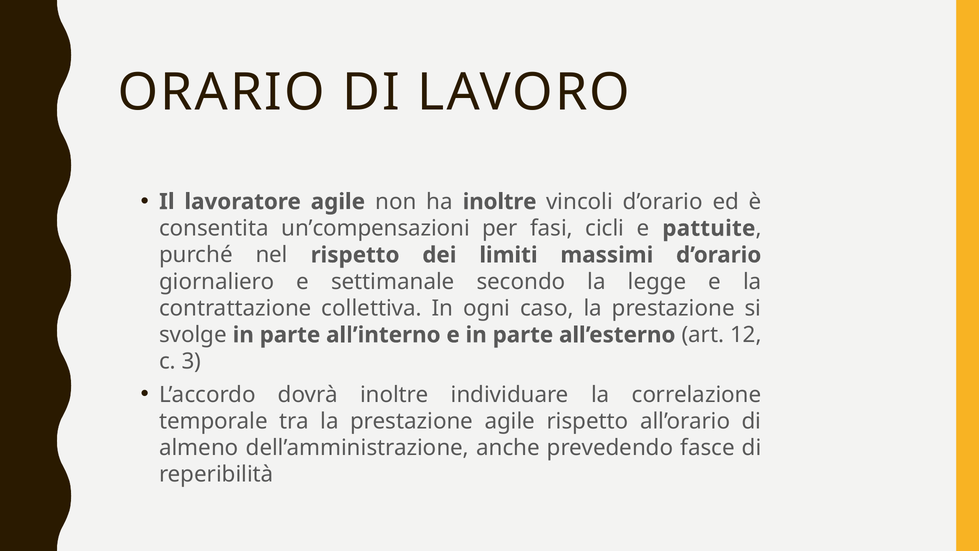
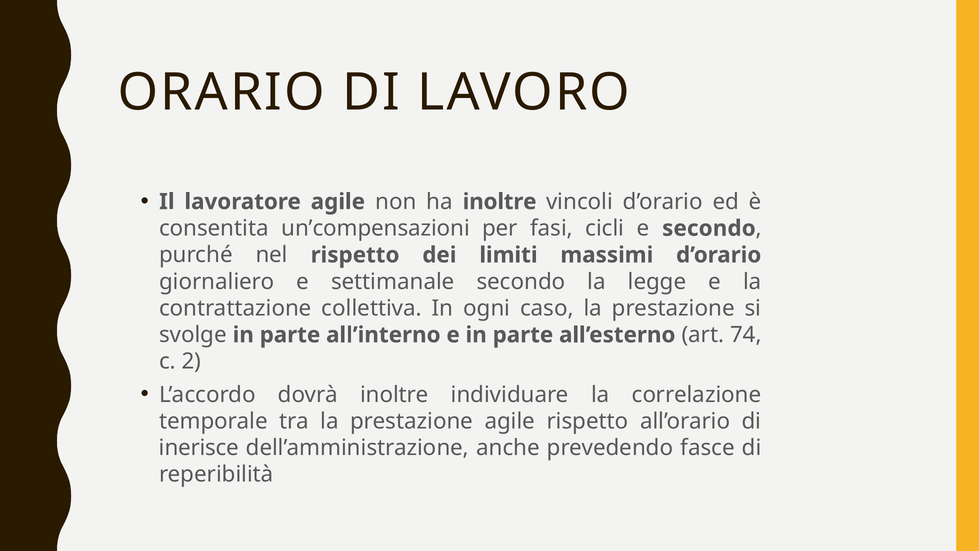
e pattuite: pattuite -> secondo (709, 228)
12: 12 -> 74 (746, 335)
3: 3 -> 2 (191, 361)
almeno: almeno -> inerisce (199, 448)
